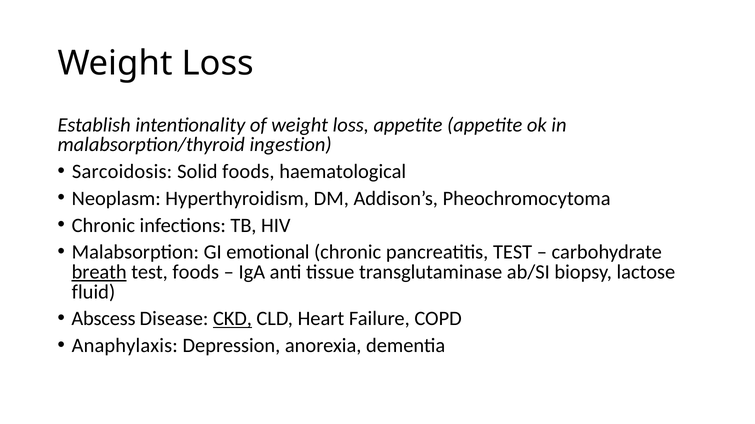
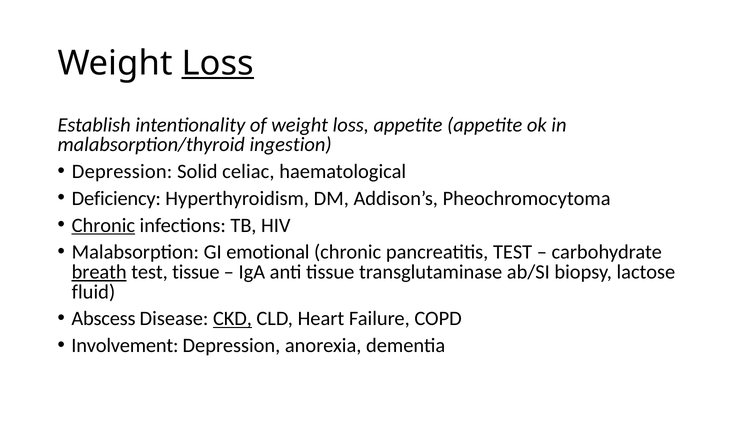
Loss underline: none -> present (218, 63)
Sarcoidosis: Sarcoidosis -> Depression (122, 172)
Solid foods: foods -> celiac (248, 172)
Neoplasm: Neoplasm -> Deficiency (116, 199)
Chronic underline: none -> present (103, 226)
test foods: foods -> tissue (196, 272)
Anaphylaxis: Anaphylaxis -> Involvement (125, 346)
